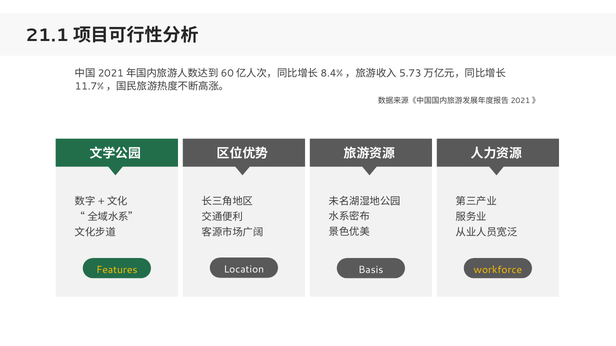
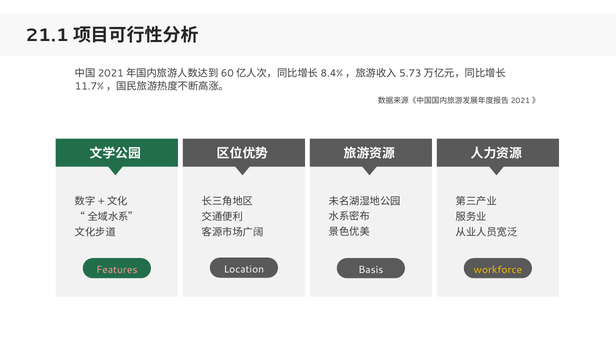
Features colour: yellow -> pink (117, 270)
